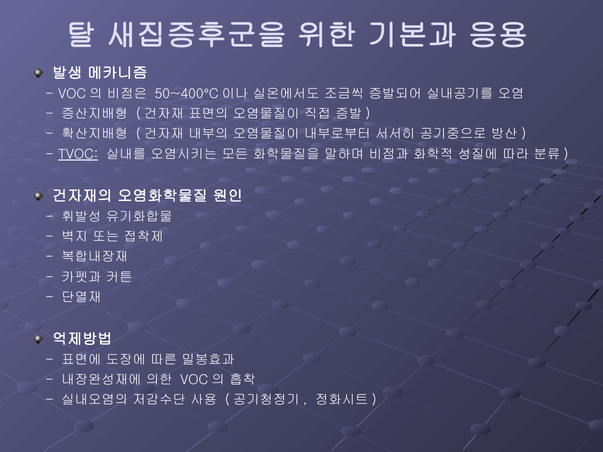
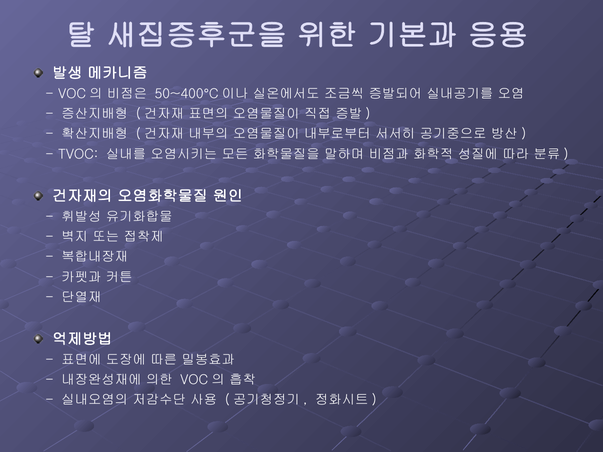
TVOC underline: present -> none (78, 154)
